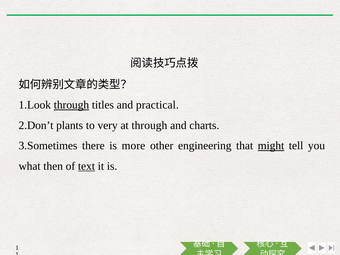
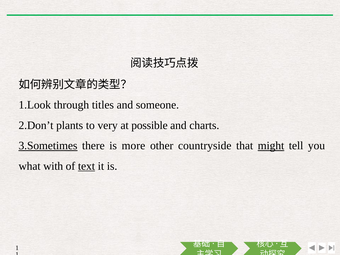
through underline: present -> none (71, 105)
practical: practical -> someone (157, 105)
at through: through -> possible (149, 125)
3.Sometimes underline: none -> present (48, 146)
engineering: engineering -> countryside (205, 146)
then: then -> with (53, 166)
